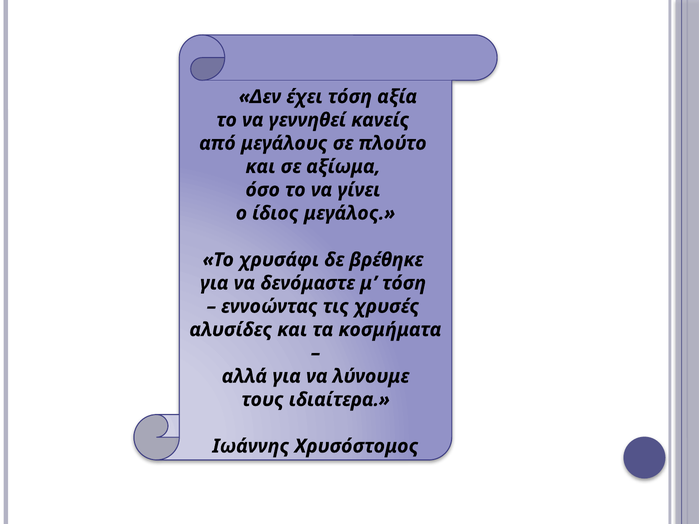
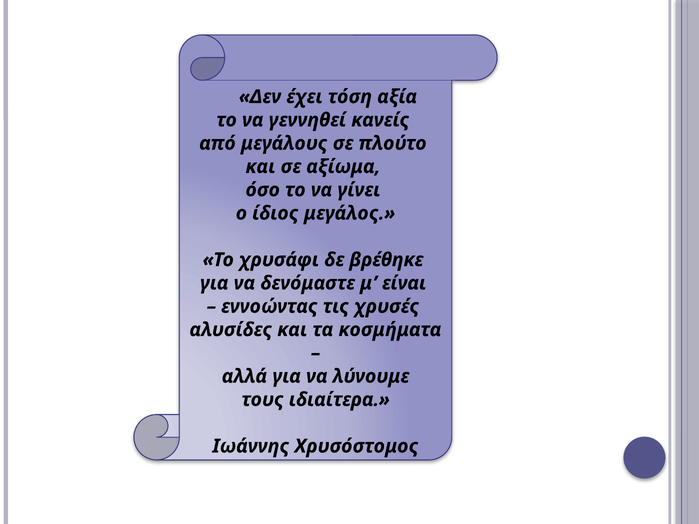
μ τόση: τόση -> είναι (404, 283)
